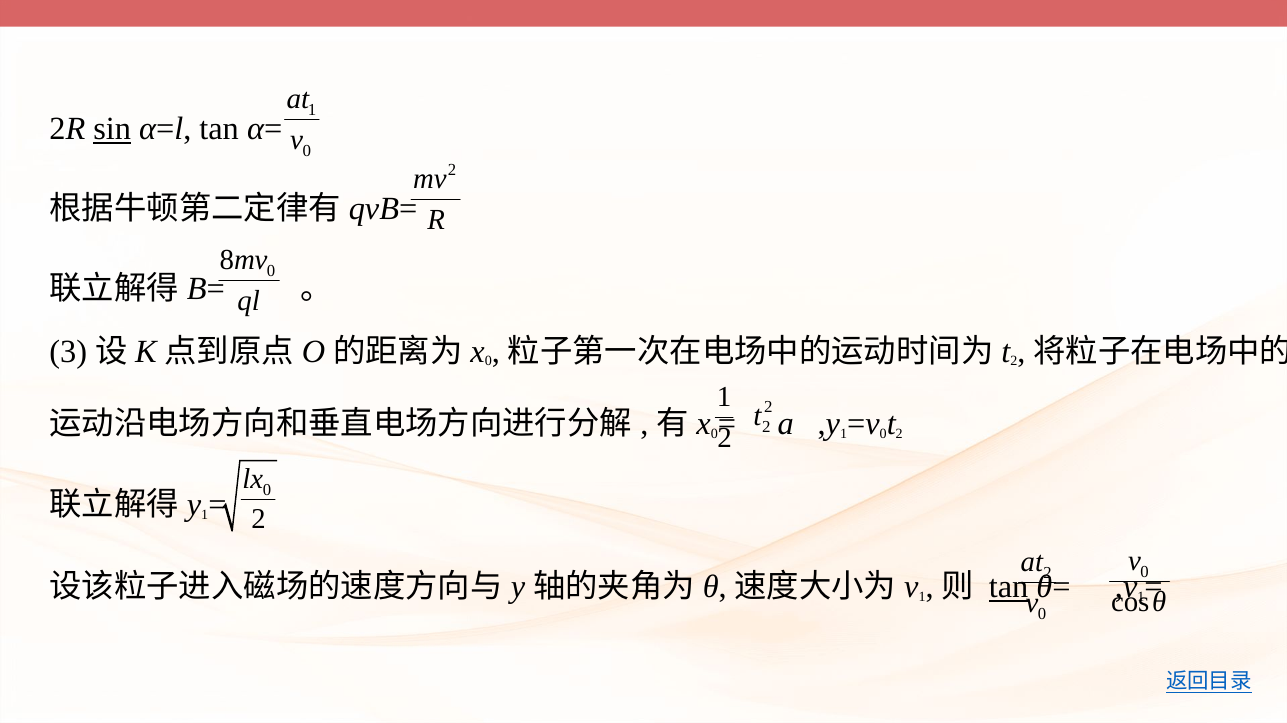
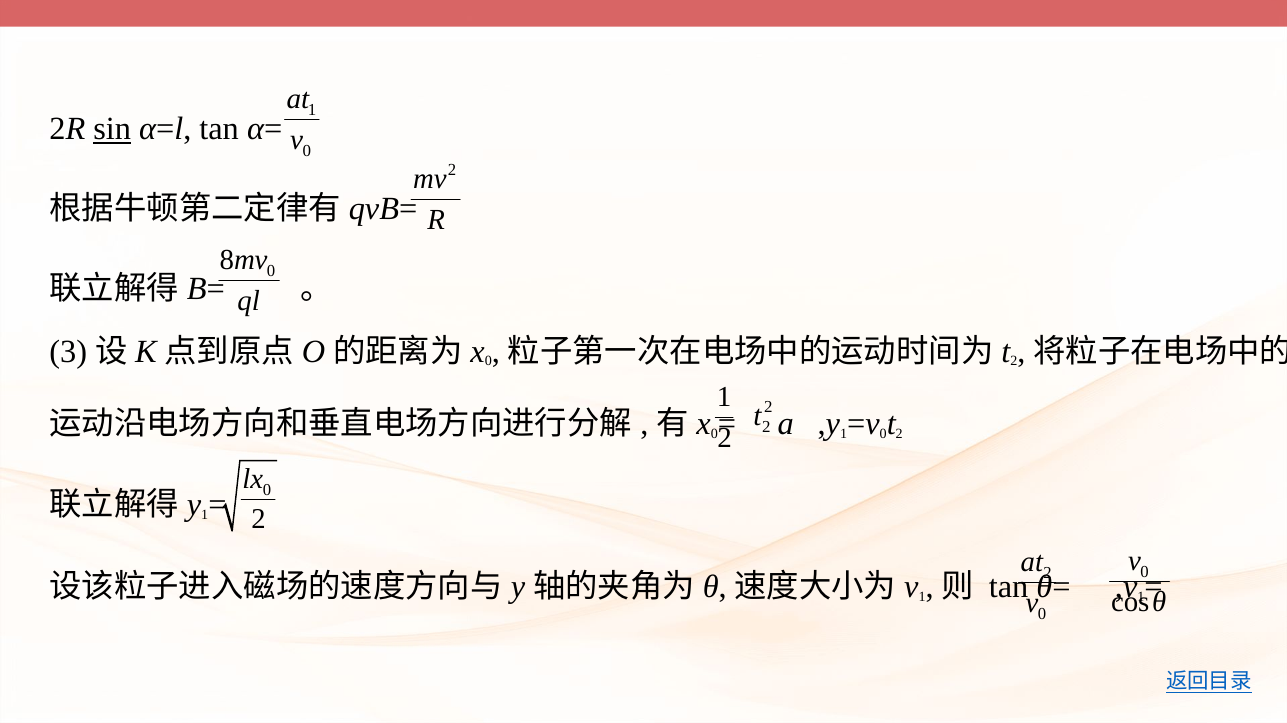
tan underline: present -> none (1009, 587)
